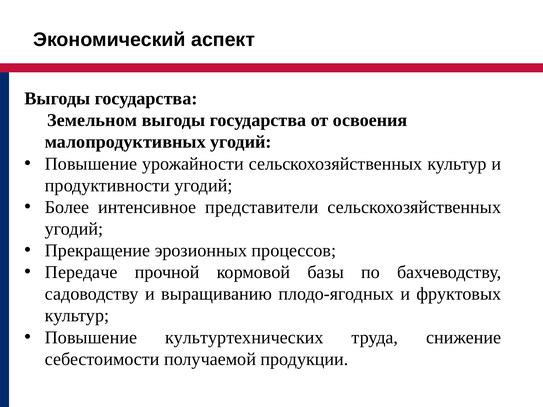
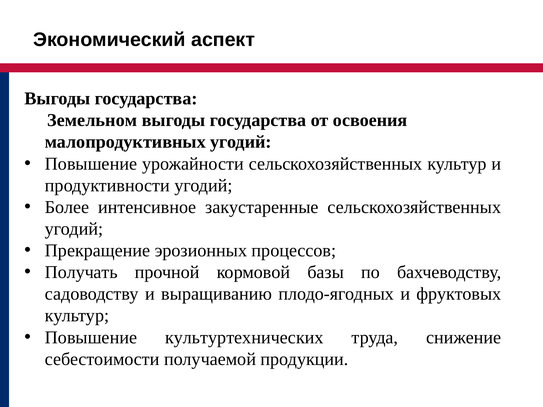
представители: представители -> закустаренные (262, 207)
Передаче: Передаче -> Получать (81, 272)
